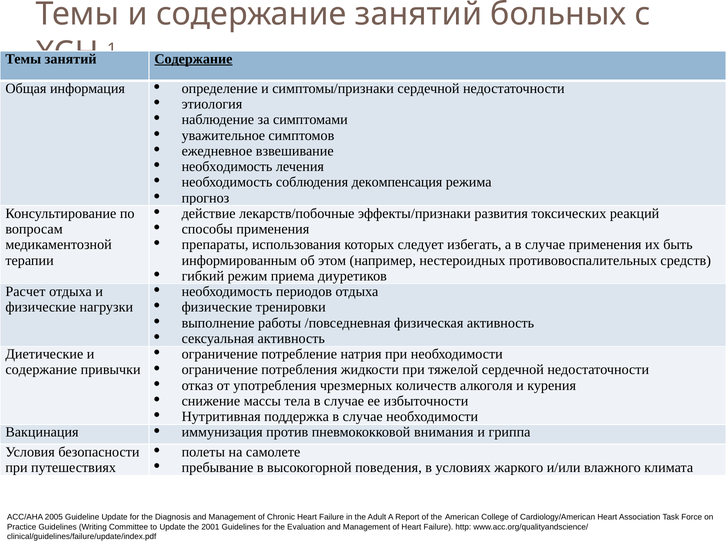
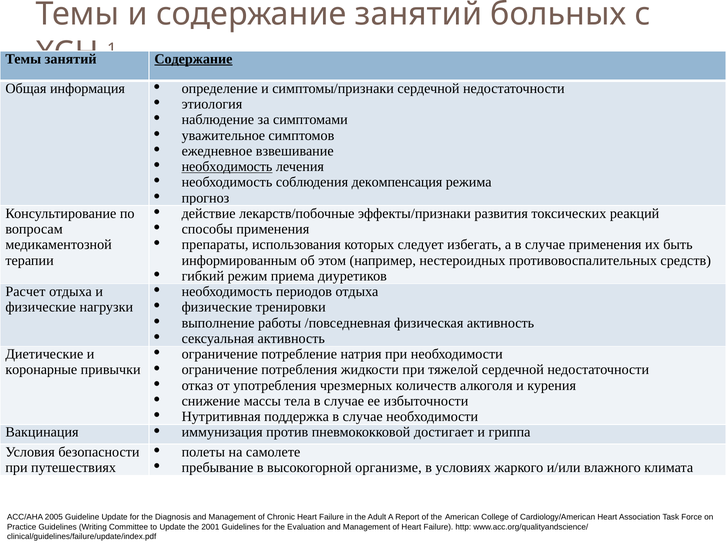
необходимость underline: none -> present (227, 166)
содержание: содержание -> коронарные (41, 369)
внимания: внимания -> достигает (444, 432)
поведения: поведения -> организме (388, 467)
